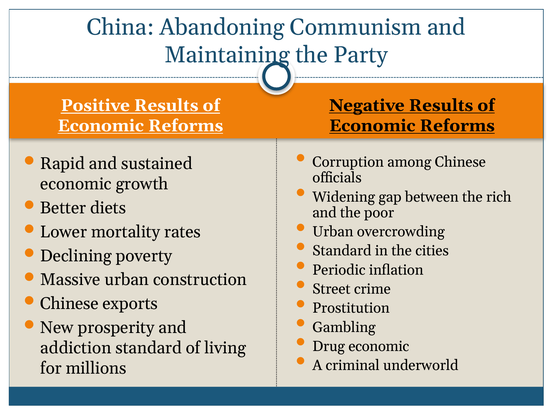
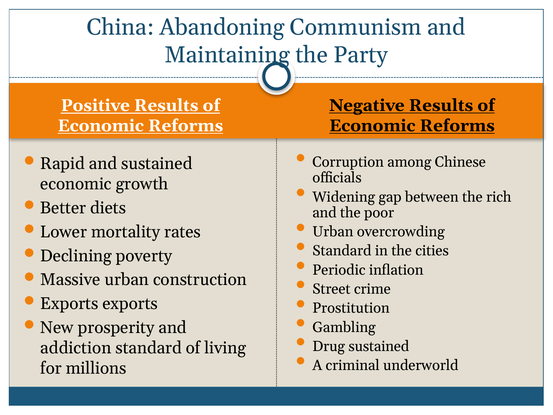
Chinese: Chinese -> Exports (69, 304)
Drug economic: economic -> sustained (379, 346)
